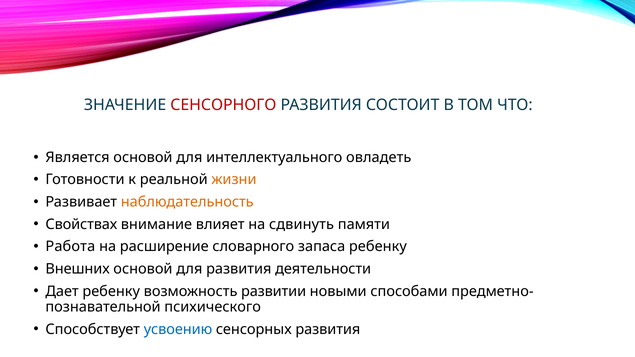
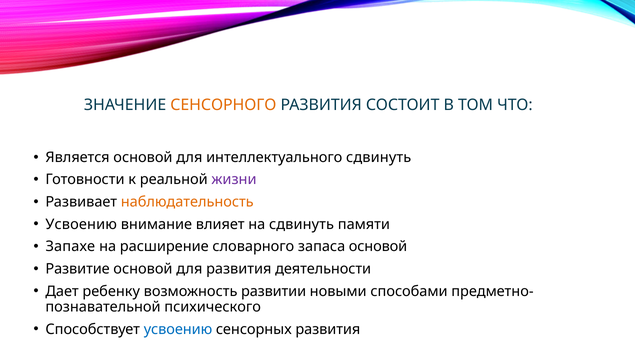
СЕНСОРНОГО colour: red -> orange (223, 105)
интеллектуального овладеть: овладеть -> сдвинуть (379, 157)
жизни colour: orange -> purple (234, 180)
Свойствах: Свойствах -> Усвоению (81, 224)
Работа: Работа -> Запахе (70, 247)
запаса ребенку: ребенку -> основой (378, 247)
Внешних: Внешних -> Развитие (78, 269)
